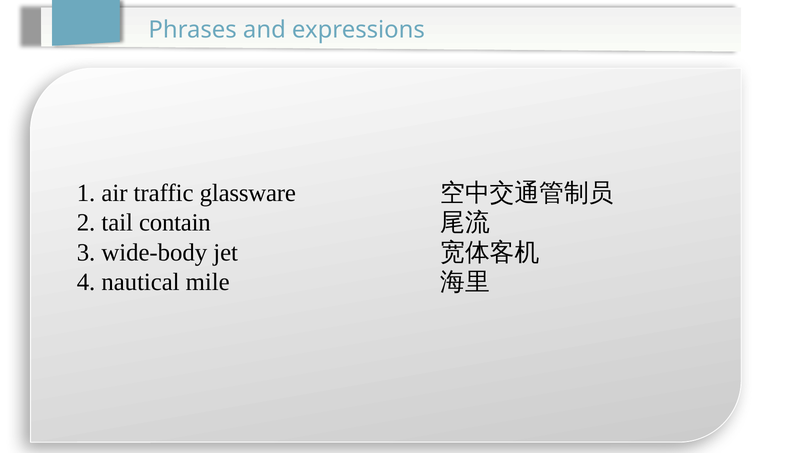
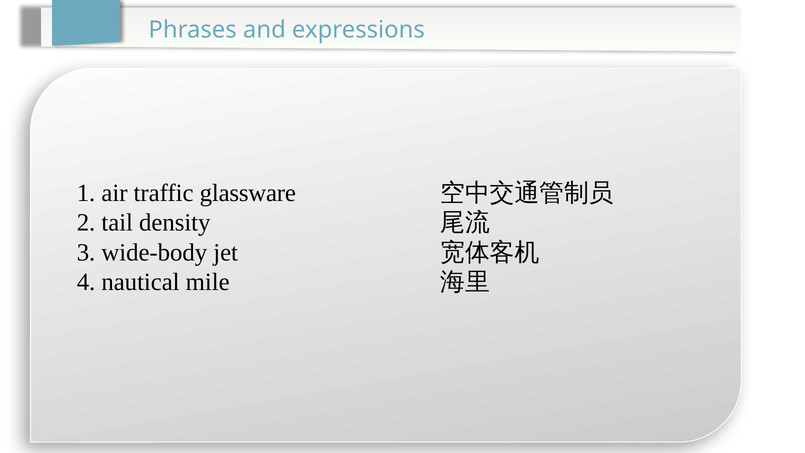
contain: contain -> density (175, 223)
